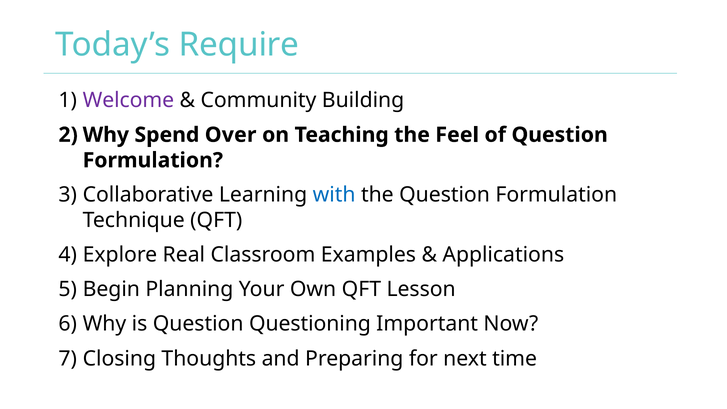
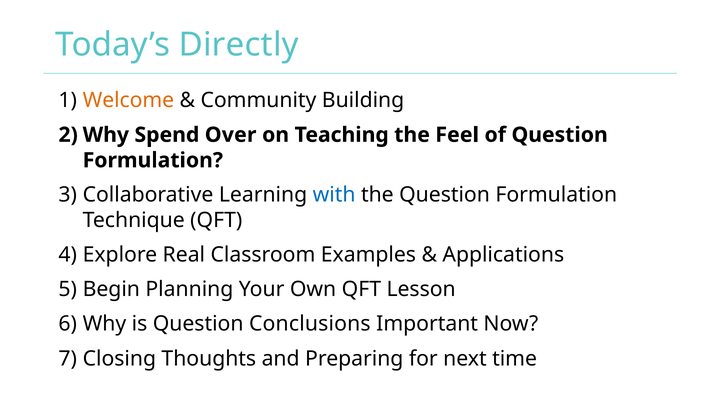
Require: Require -> Directly (239, 45)
Welcome colour: purple -> orange (128, 100)
Questioning: Questioning -> Conclusions (310, 324)
